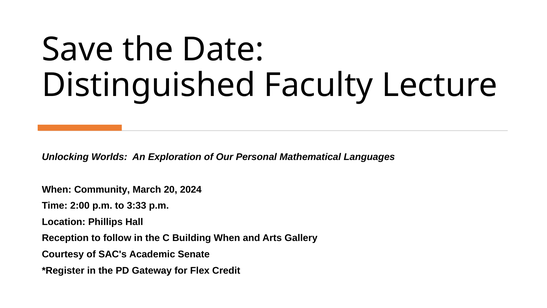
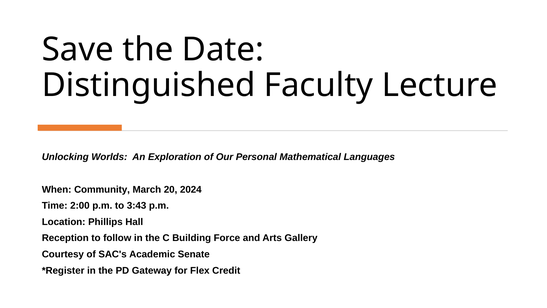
3:33: 3:33 -> 3:43 (137, 205)
Building When: When -> Force (227, 238)
